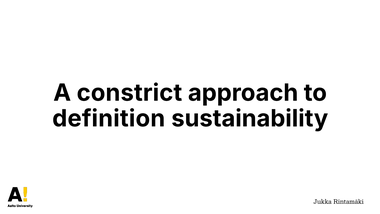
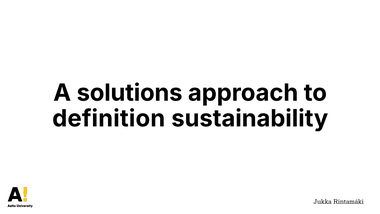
constrict: constrict -> solutions (130, 93)
